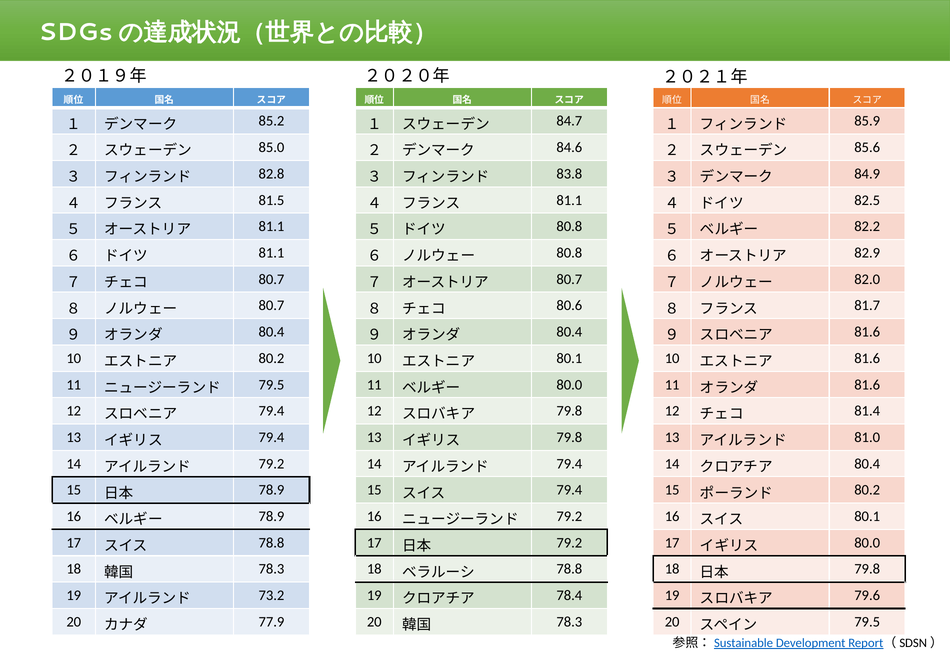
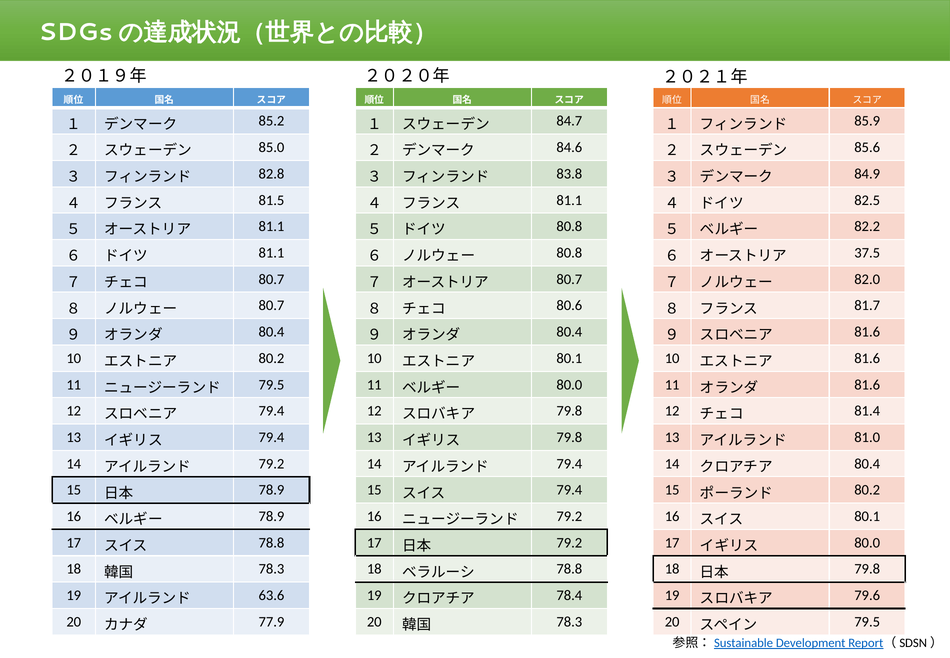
82.9: 82.9 -> 37.5 (867, 253)
73.2: 73.2 -> 63.6 (271, 595)
